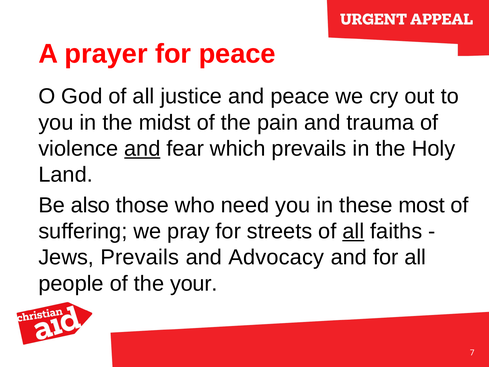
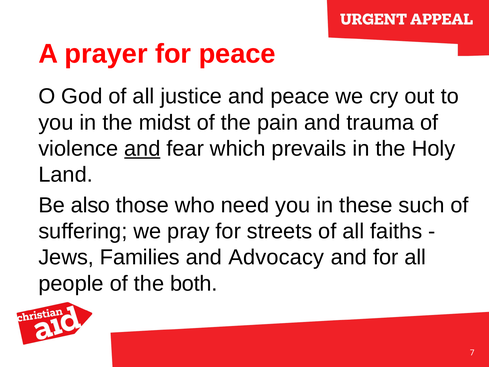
most: most -> such (422, 205)
all underline: present -> none (353, 231)
Jews Prevails: Prevails -> Families (140, 257)
your: your -> both (194, 283)
